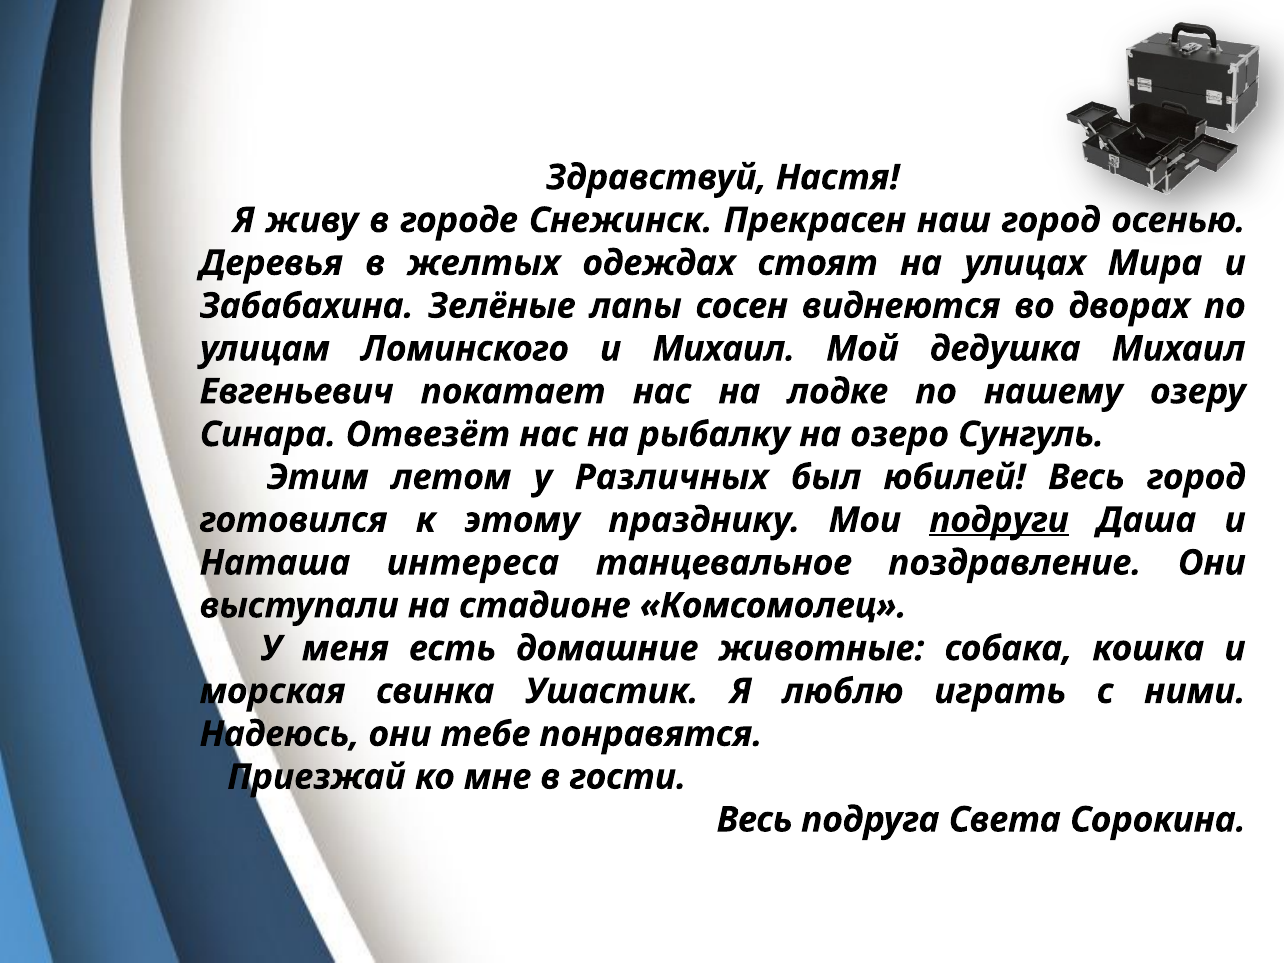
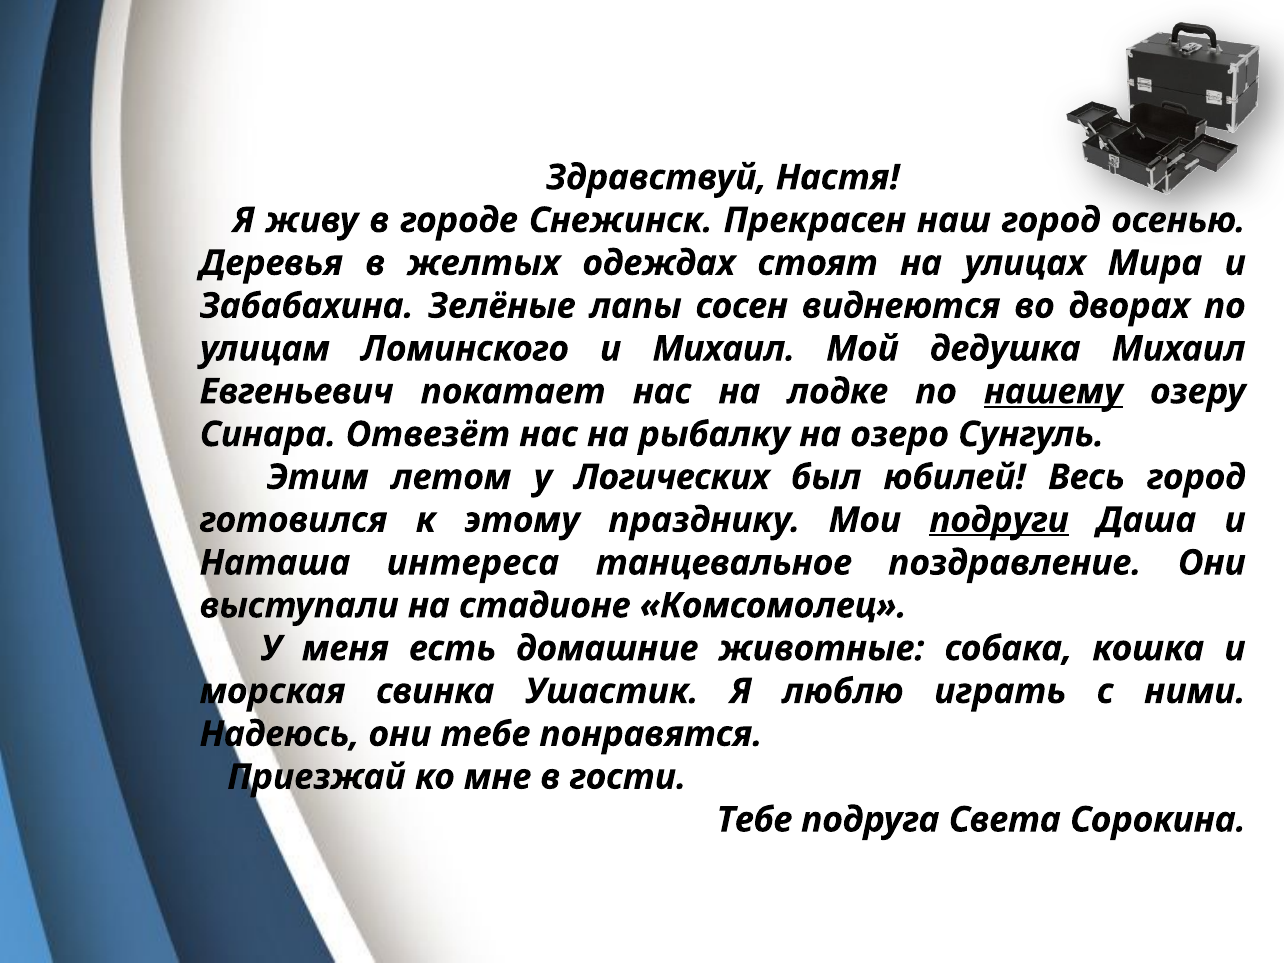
нашему underline: none -> present (1053, 392)
Различных: Различных -> Логических (672, 477)
Весь: Весь -> Тебе (754, 820)
